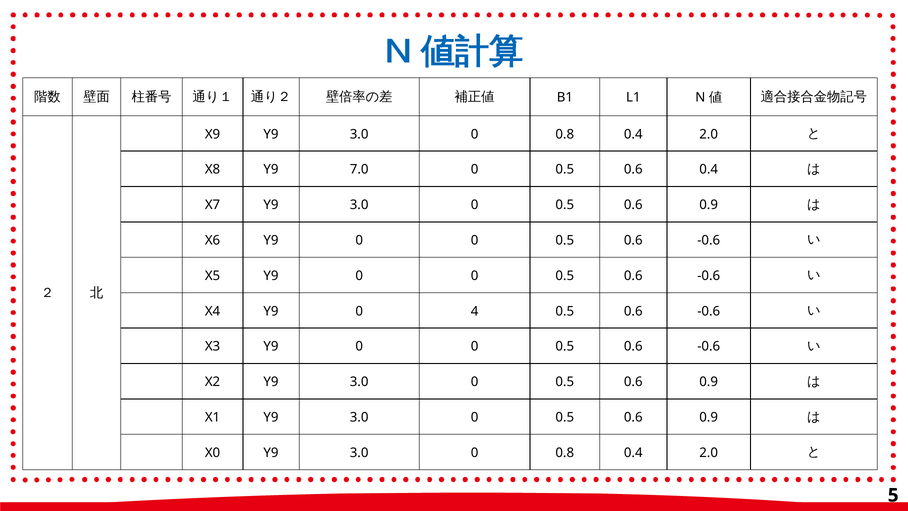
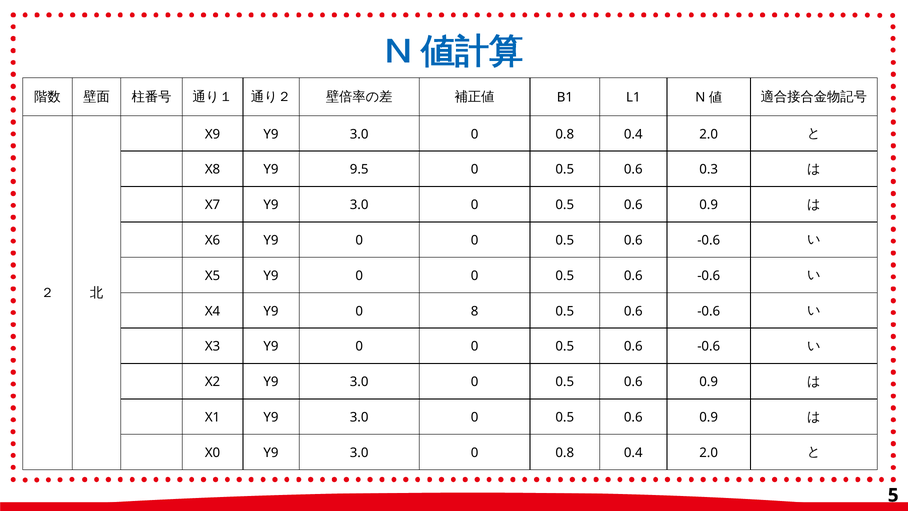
7.0: 7.0 -> 9.5 (359, 169)
0.6 0.4: 0.4 -> 0.3 (709, 169)
4: 4 -> 8 (475, 311)
